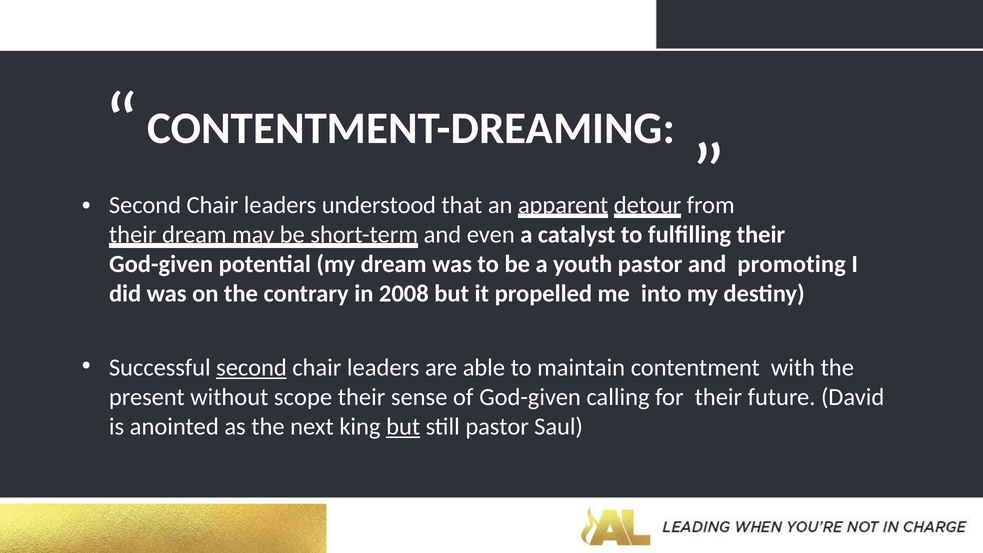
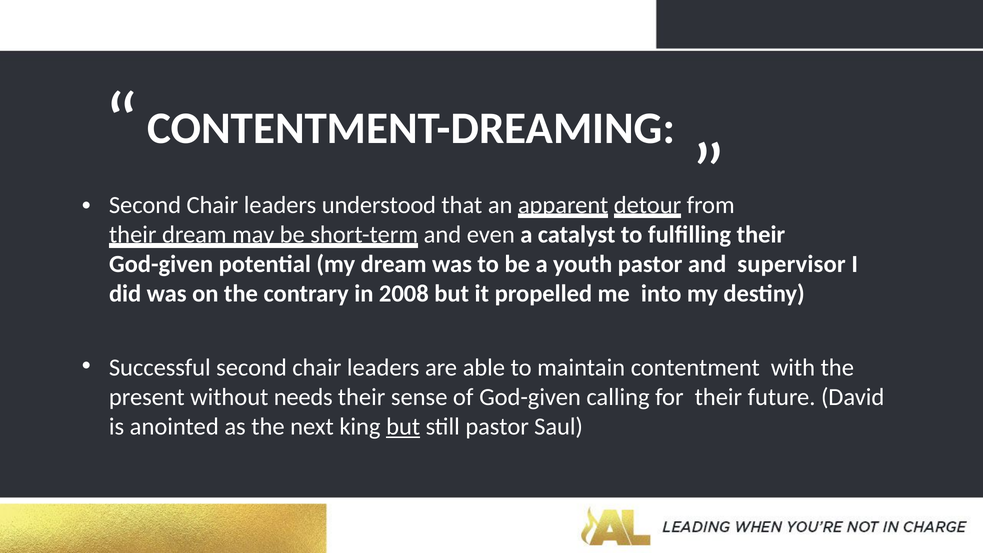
promoting: promoting -> supervisor (792, 264)
second underline: present -> none (252, 367)
scope: scope -> needs (303, 397)
